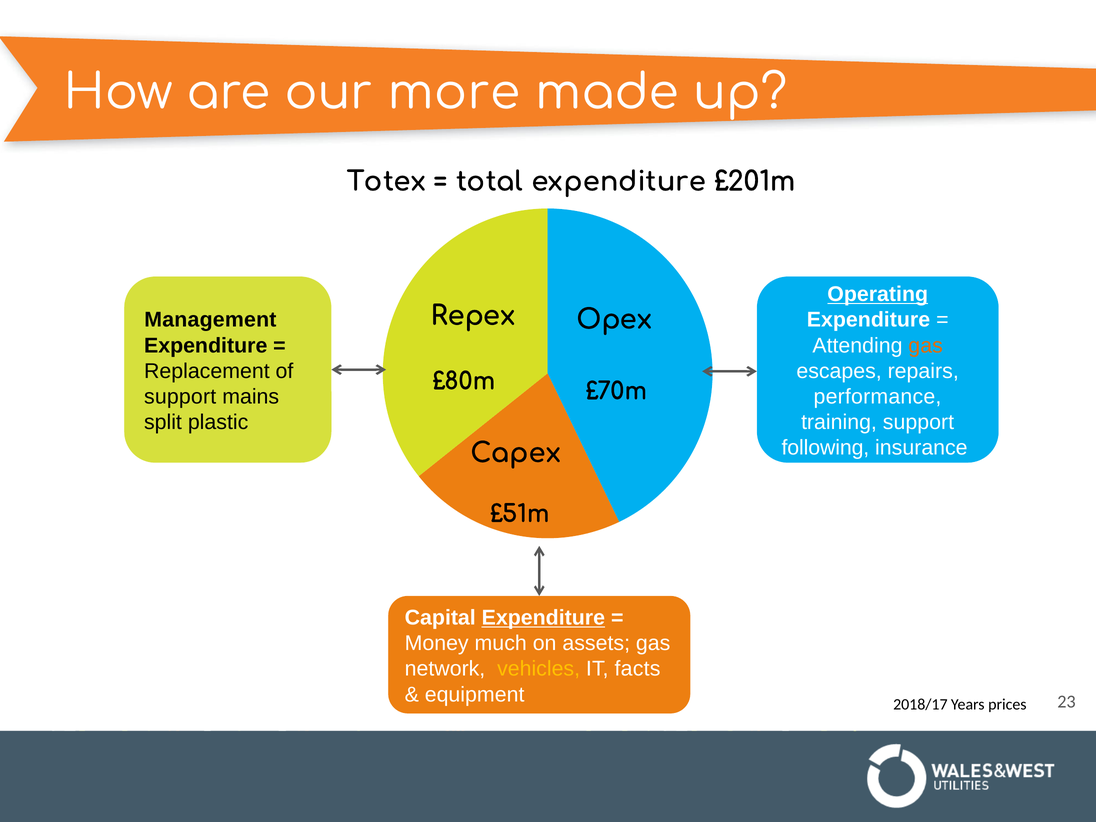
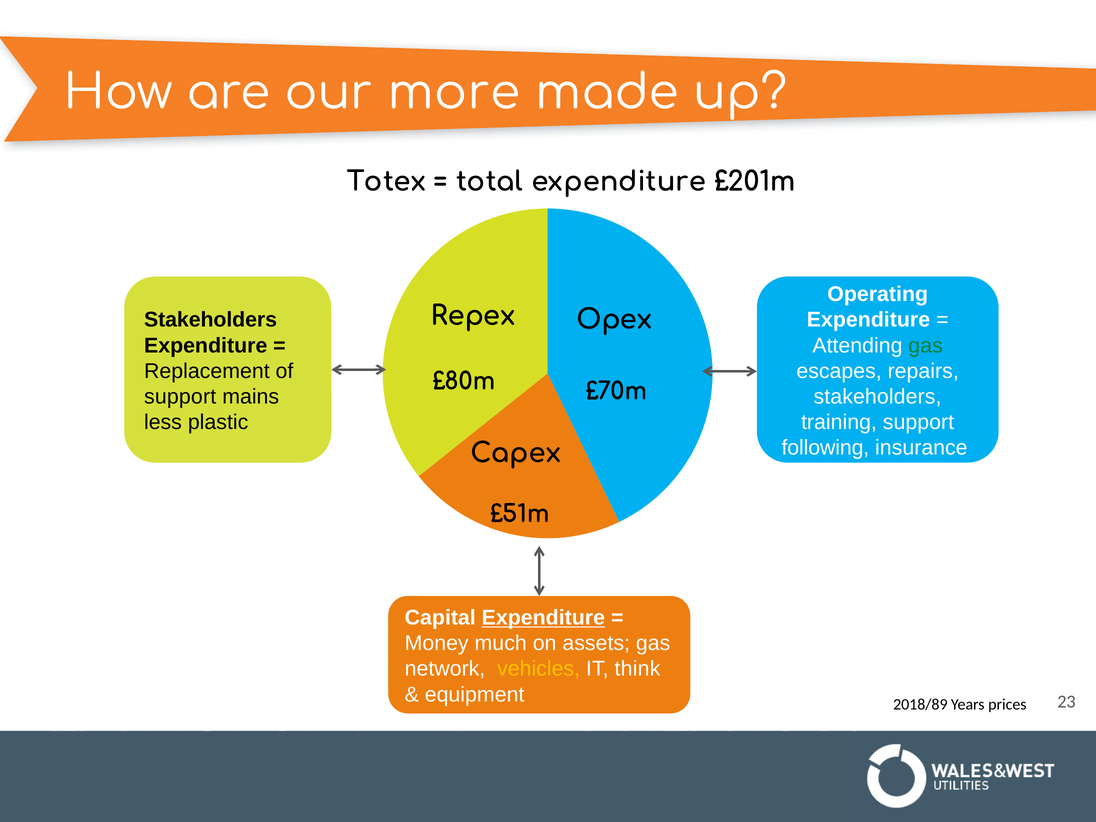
Operating underline: present -> none (878, 294)
Management: Management -> Stakeholders (211, 320)
gas colour: orange -> green (926, 345)
performance: performance -> stakeholders (878, 397)
split: split -> less (163, 422)
facts: facts -> think (637, 669)
2018/17: 2018/17 -> 2018/89 (920, 704)
